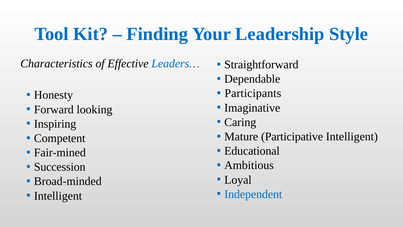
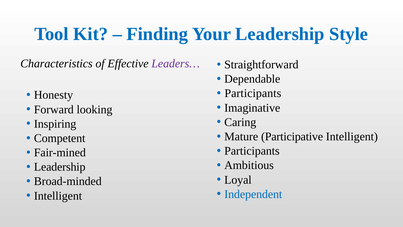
Leaders… colour: blue -> purple (176, 64)
Educational: Educational -> Participants (252, 151)
Succession: Succession -> Leadership (60, 167)
